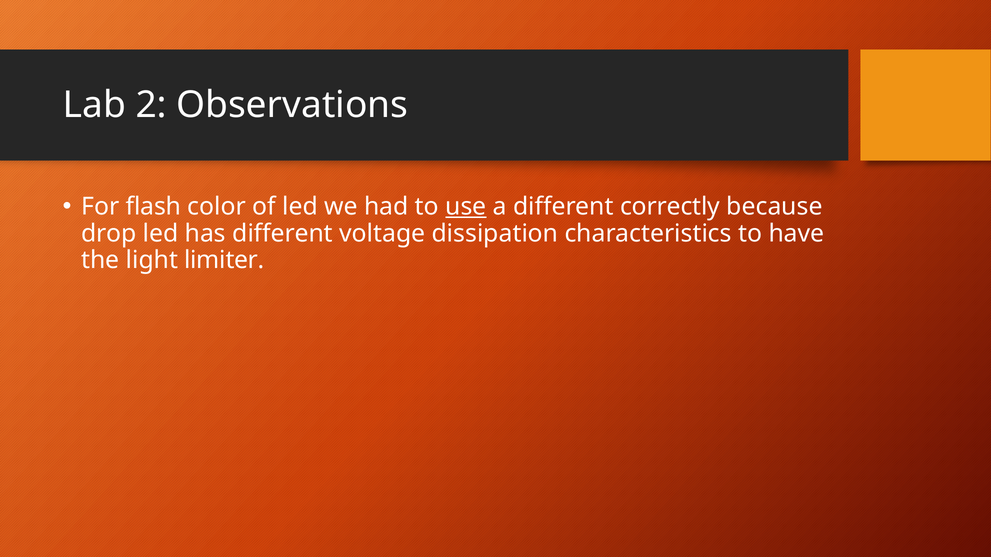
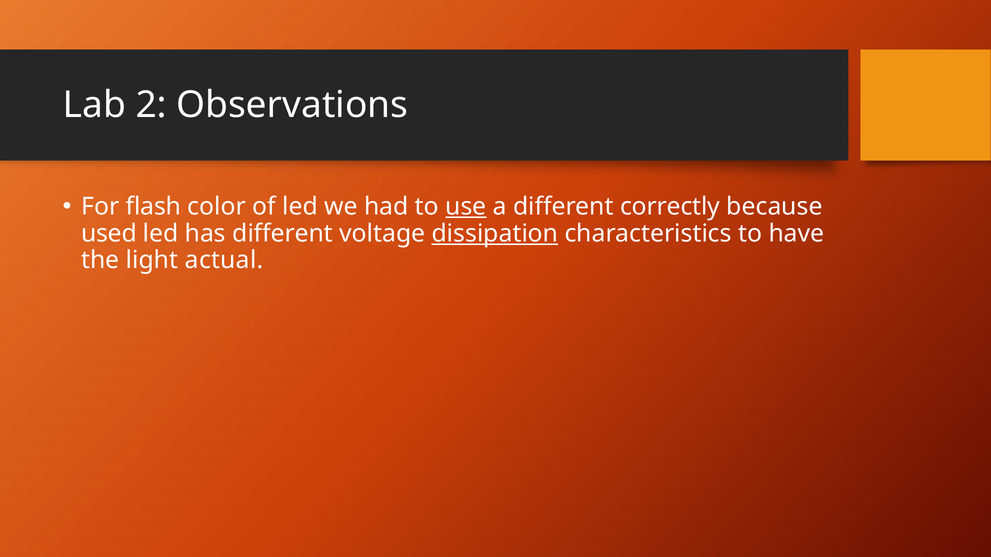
drop: drop -> used (109, 234)
dissipation underline: none -> present (495, 234)
limiter: limiter -> actual (224, 260)
